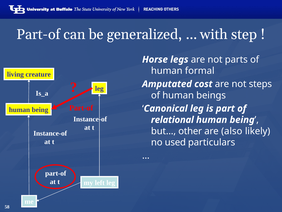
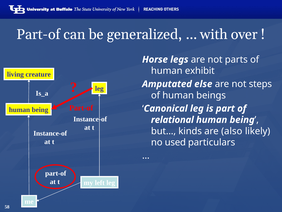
step: step -> over (244, 34)
formal: formal -> exhibit (200, 71)
cost: cost -> else (203, 84)
other: other -> kinds (190, 131)
